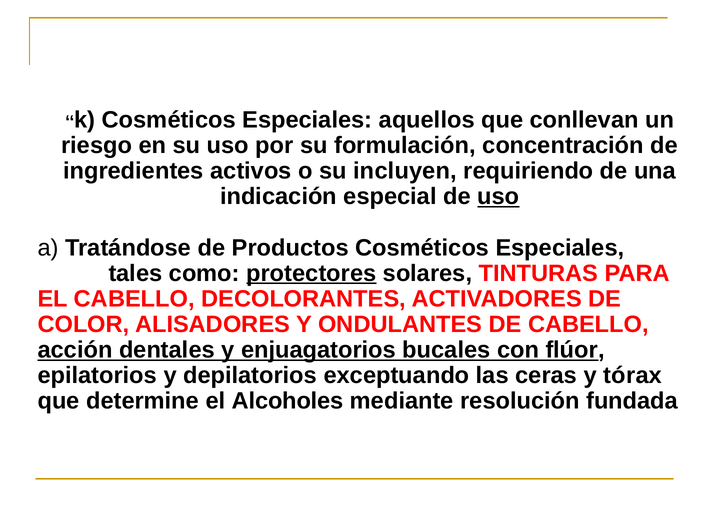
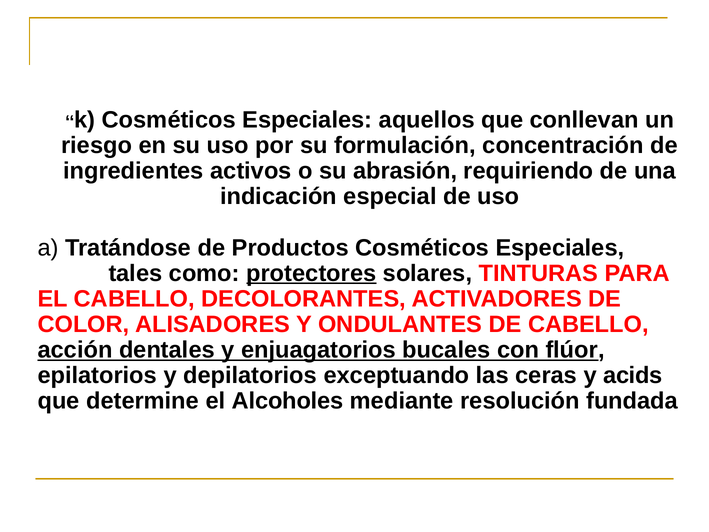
incluyen: incluyen -> abrasión (405, 171)
uso underline: present -> none (498, 197)
tórax: tórax -> acids (633, 375)
